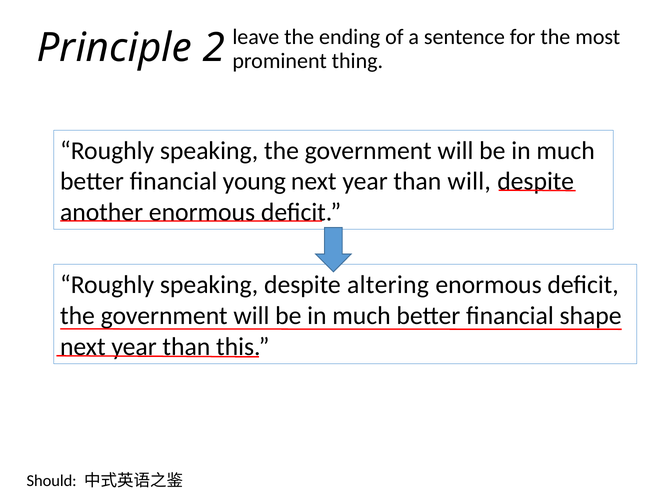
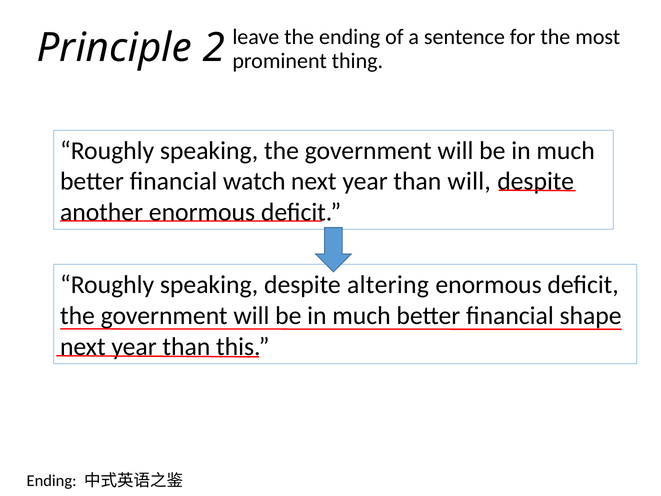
young: young -> watch (254, 181)
Should: Should -> Ending (52, 480)
